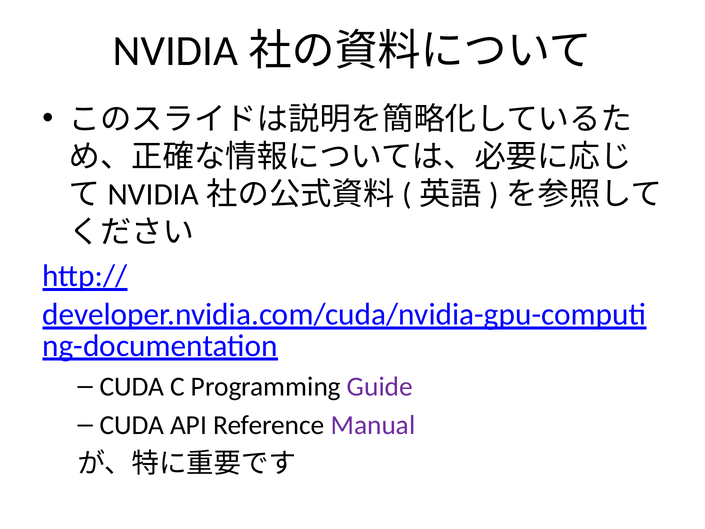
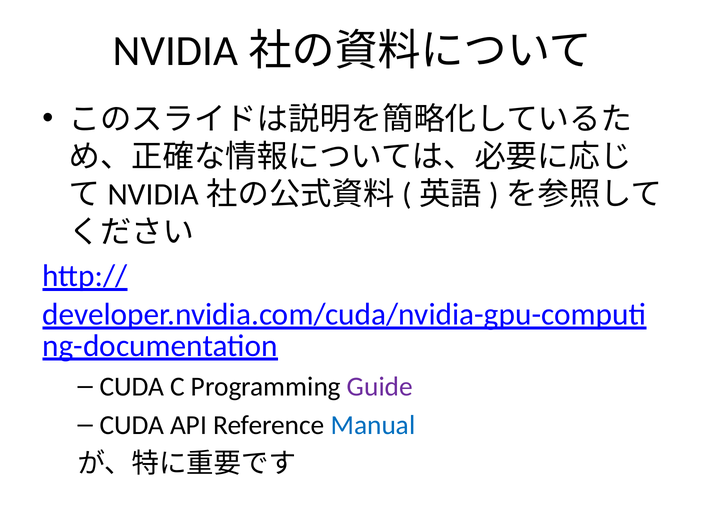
Manual colour: purple -> blue (373, 425)
